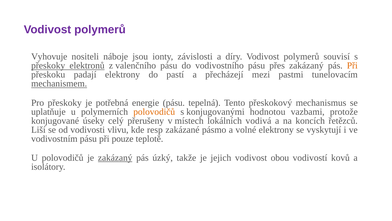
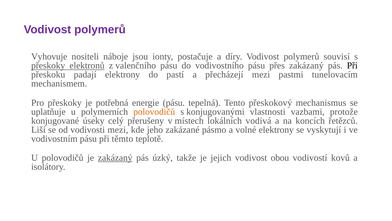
závislosti: závislosti -> postačuje (195, 56)
Při colour: orange -> black (352, 65)
mechanismem underline: present -> none (59, 83)
hodnotou: hodnotou -> vlastnosti (268, 111)
vodivosti vlivu: vlivu -> mezi (118, 129)
resp: resp -> jeho (155, 129)
pouze: pouze -> těmto (123, 138)
